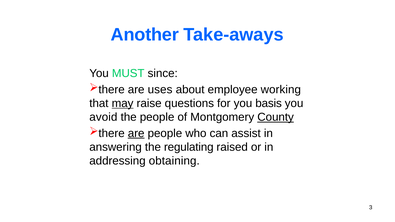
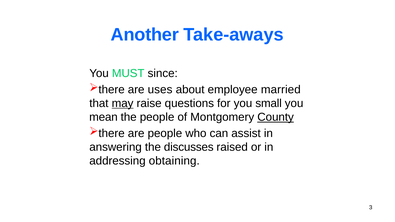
working: working -> married (281, 90)
basis: basis -> small (269, 103)
avoid: avoid -> mean (103, 117)
are underline: present -> none (136, 133)
regulating: regulating -> discusses (189, 147)
